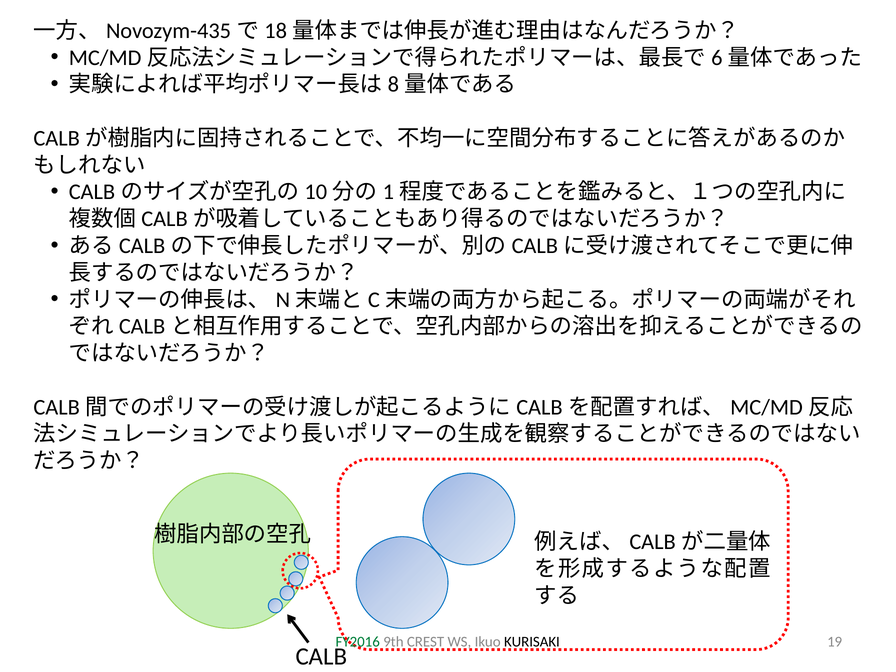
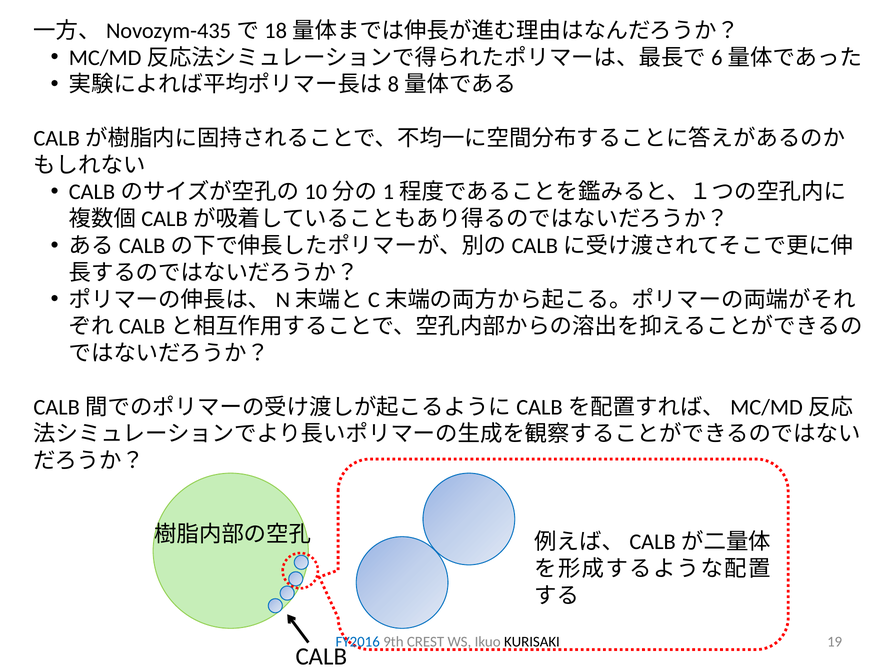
FY2016 colour: green -> blue (358, 642)
